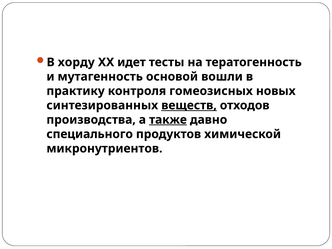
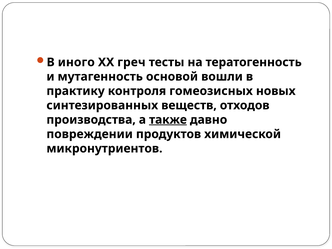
хорду: хорду -> иного (76, 62)
идет: идет -> греч (131, 62)
веществ underline: present -> none (189, 105)
специального: специального -> повреждении (90, 134)
